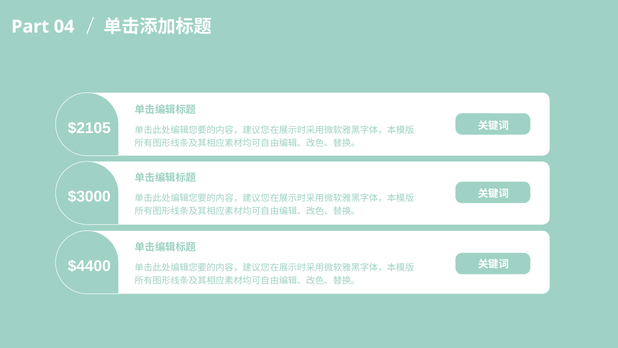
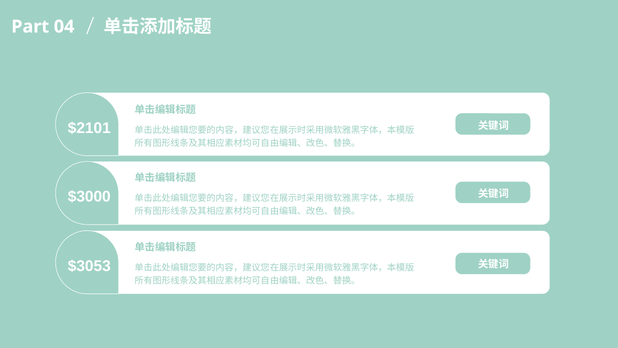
$2105: $2105 -> $2101 (89, 128)
$4400: $4400 -> $3053 (89, 266)
